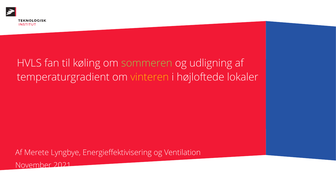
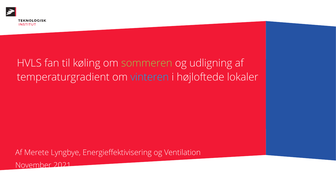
vinteren colour: yellow -> light blue (150, 77)
